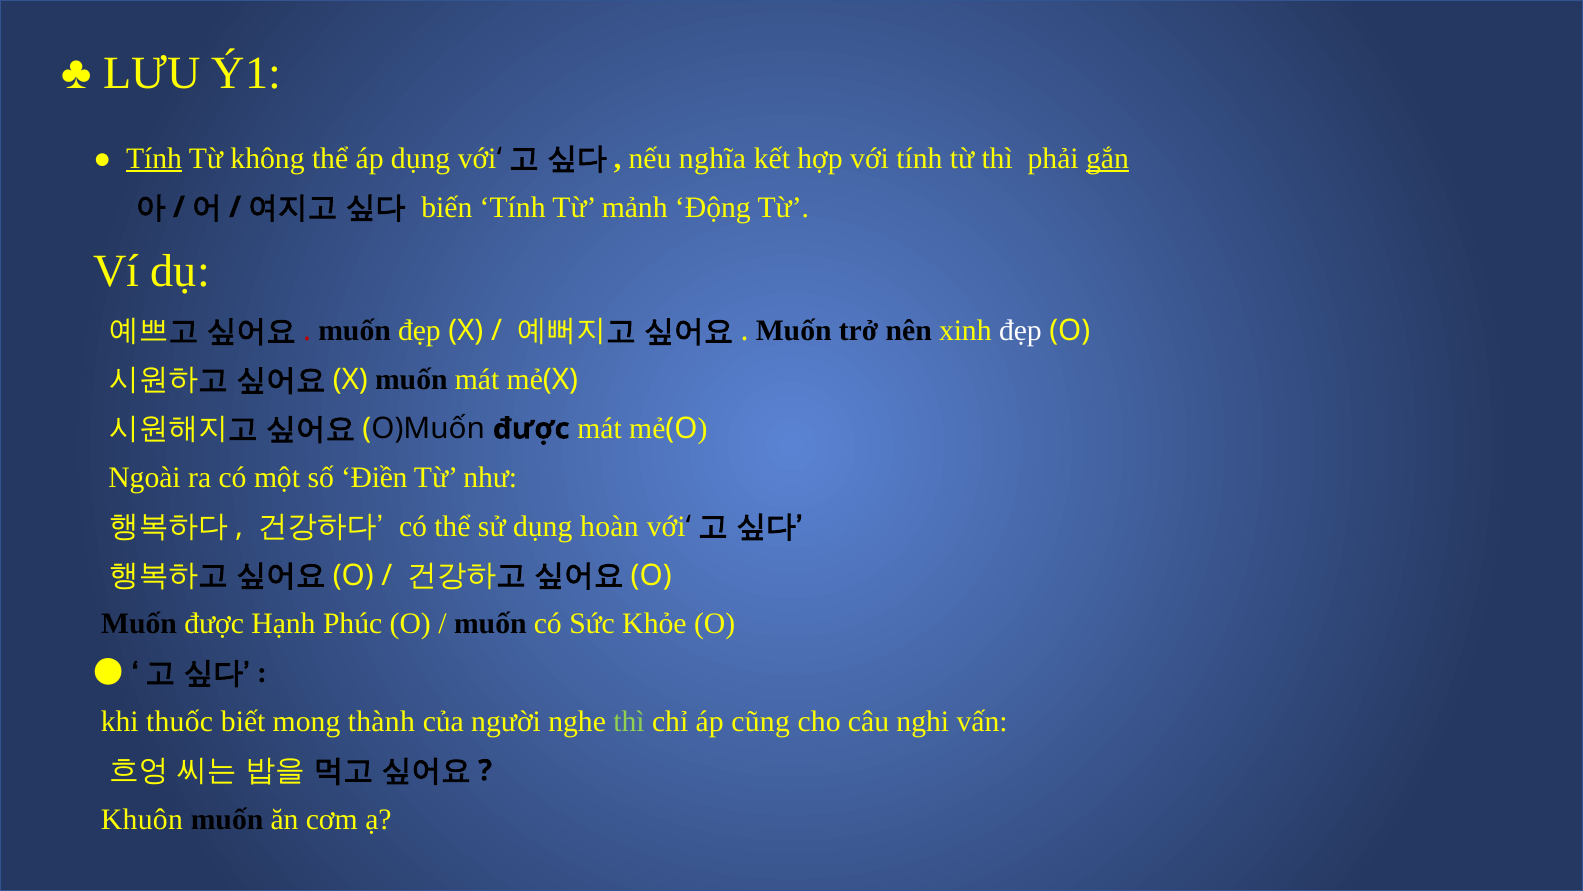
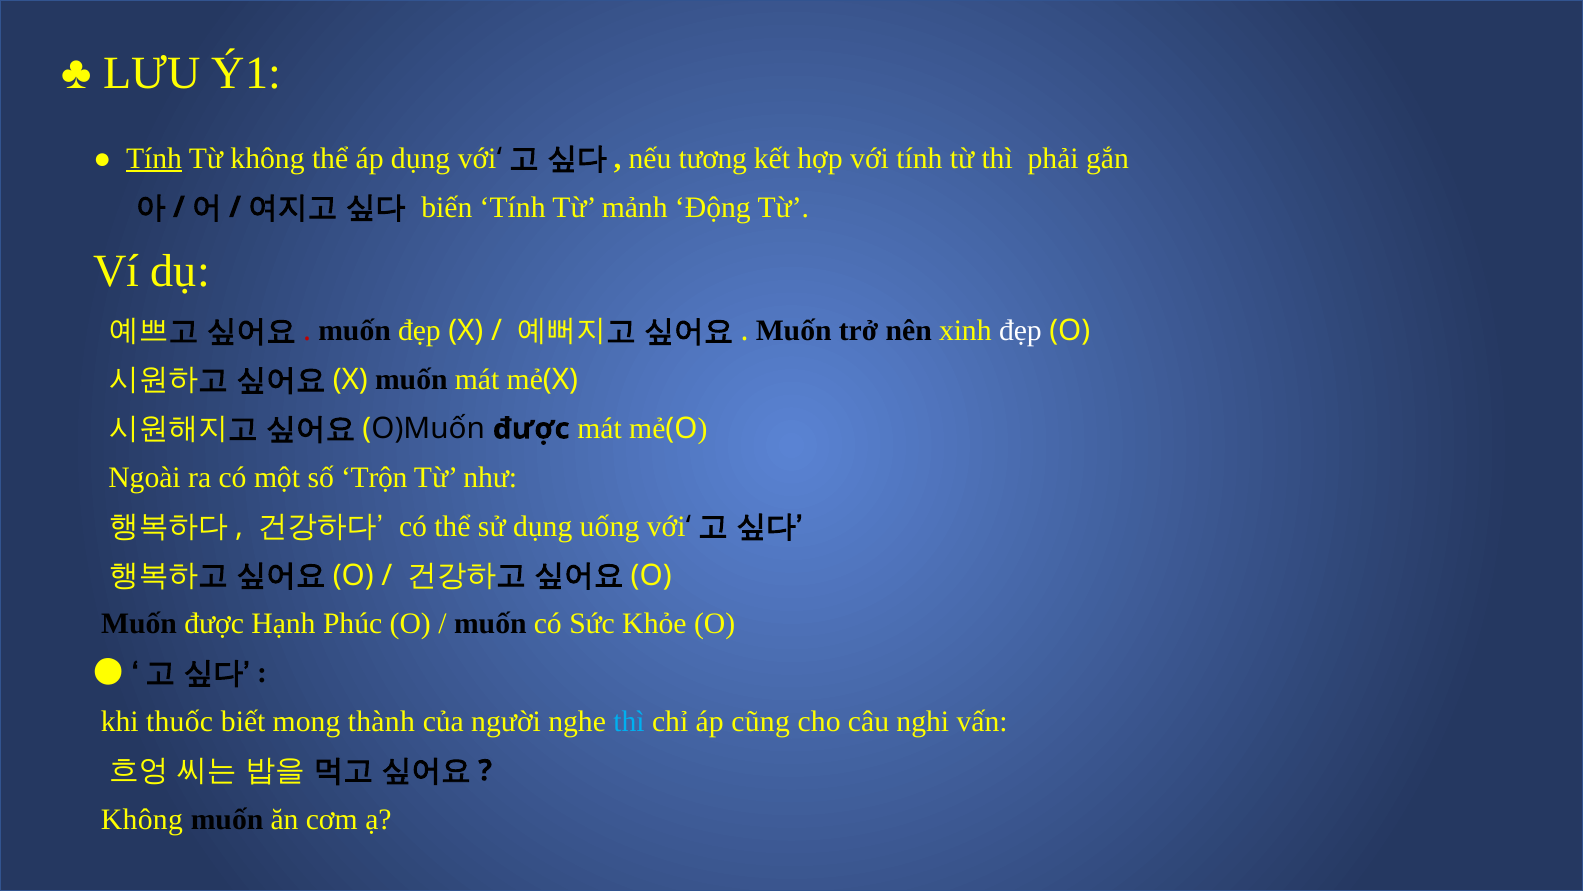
nghĩa: nghĩa -> tương (713, 158)
gắn underline: present -> none (1108, 158)
Điền: Điền -> Trộn (374, 477)
hoàn: hoàn -> uống (610, 526)
thì colour: light green -> light blue (629, 721)
Khuôn: Khuôn -> Không (142, 819)
